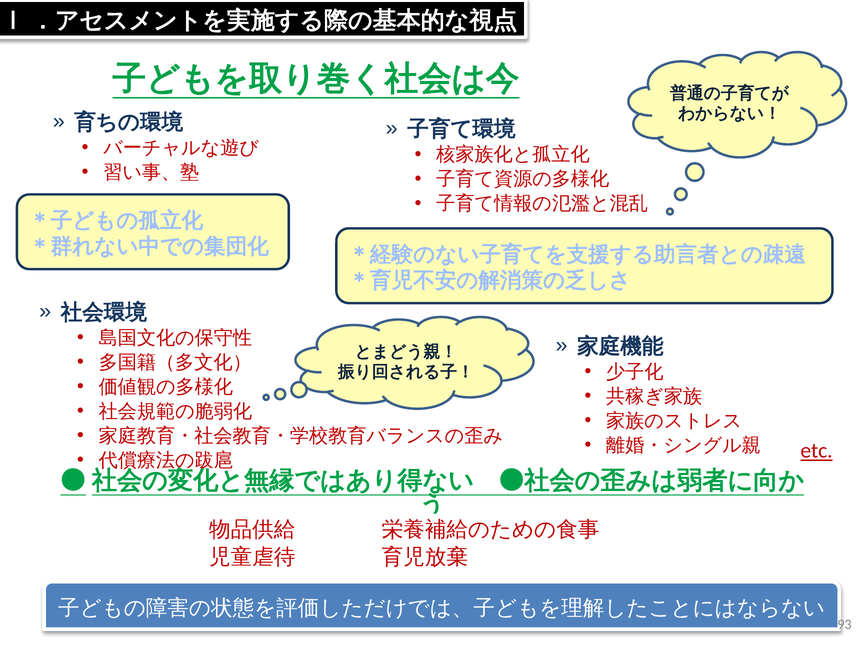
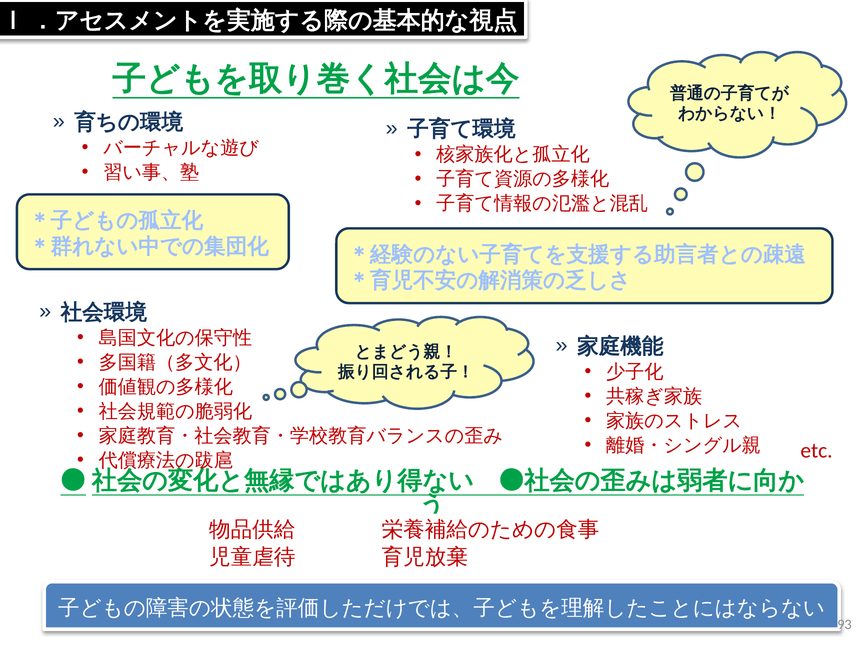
etc underline: present -> none (817, 451)
